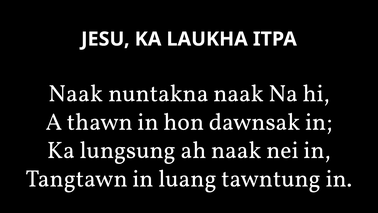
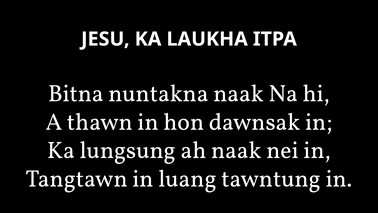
Naak: Naak -> Bitna (76, 93)
